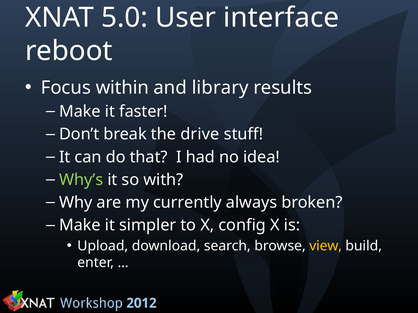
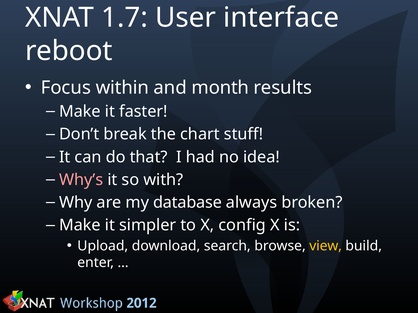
5.0: 5.0 -> 1.7 (125, 18)
library: library -> month (220, 88)
drive: drive -> chart (200, 134)
Why’s colour: light green -> pink (81, 180)
currently: currently -> database (188, 203)
